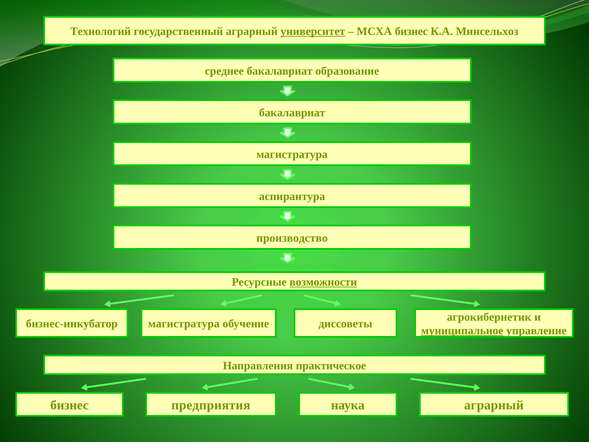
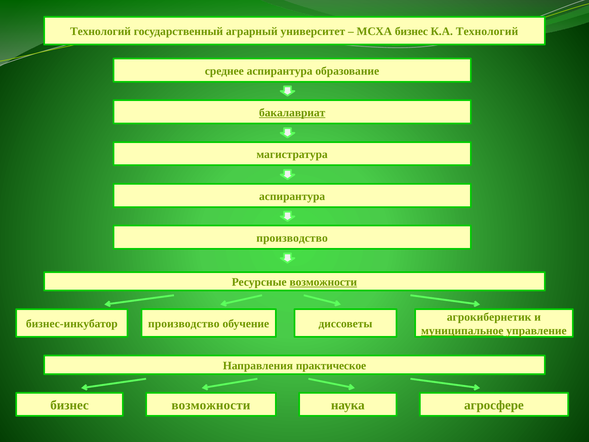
университет underline: present -> none (313, 31)
К.А Минсельхоз: Минсельхоз -> Технологий (487, 31)
среднее бакалавриат: бакалавриат -> аспирантура (280, 71)
бакалавриат underline: none -> present (292, 113)
магистратура: магистратура -> производство (184, 324)
предприятия: предприятия -> возможности (211, 405)
бизнес аграрный: аграрный -> агросфере (494, 405)
